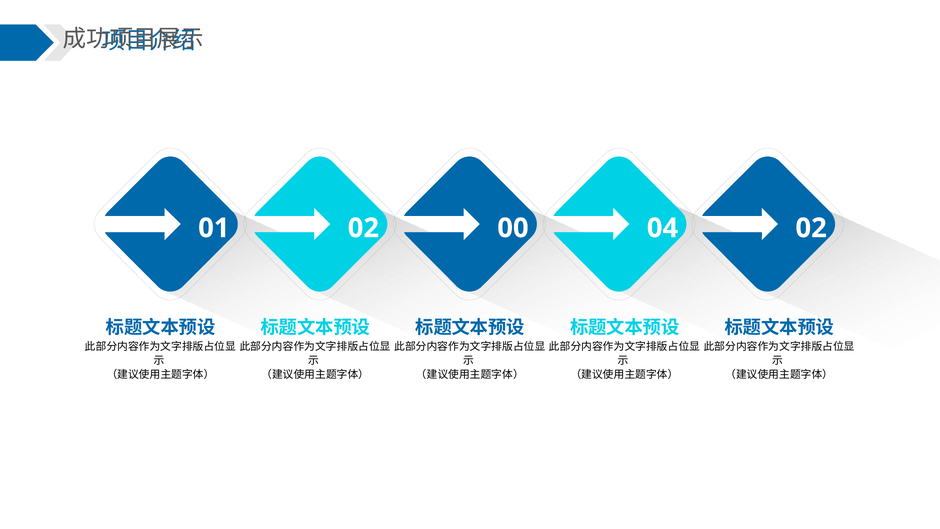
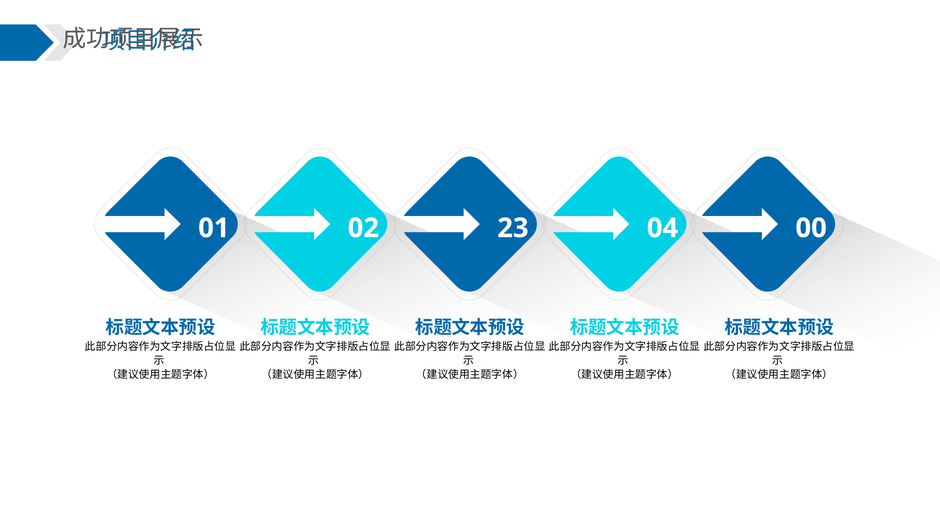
00: 00 -> 23 (513, 228)
04 02: 02 -> 00 (811, 228)
